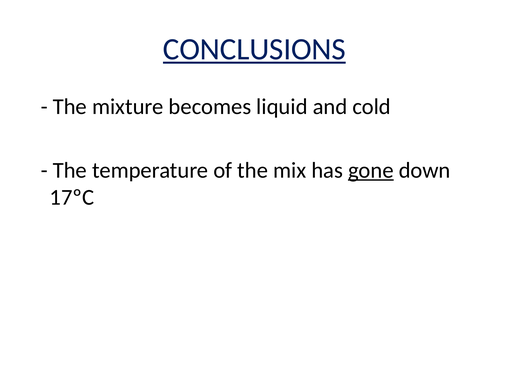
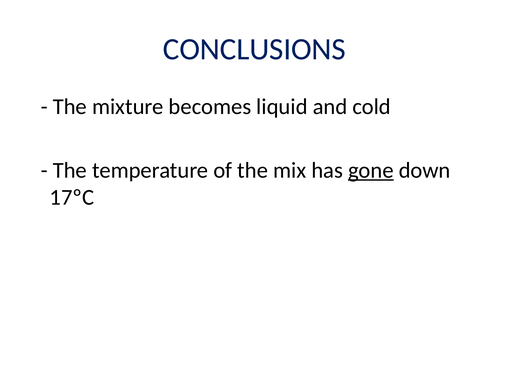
CONCLUSIONS underline: present -> none (254, 49)
